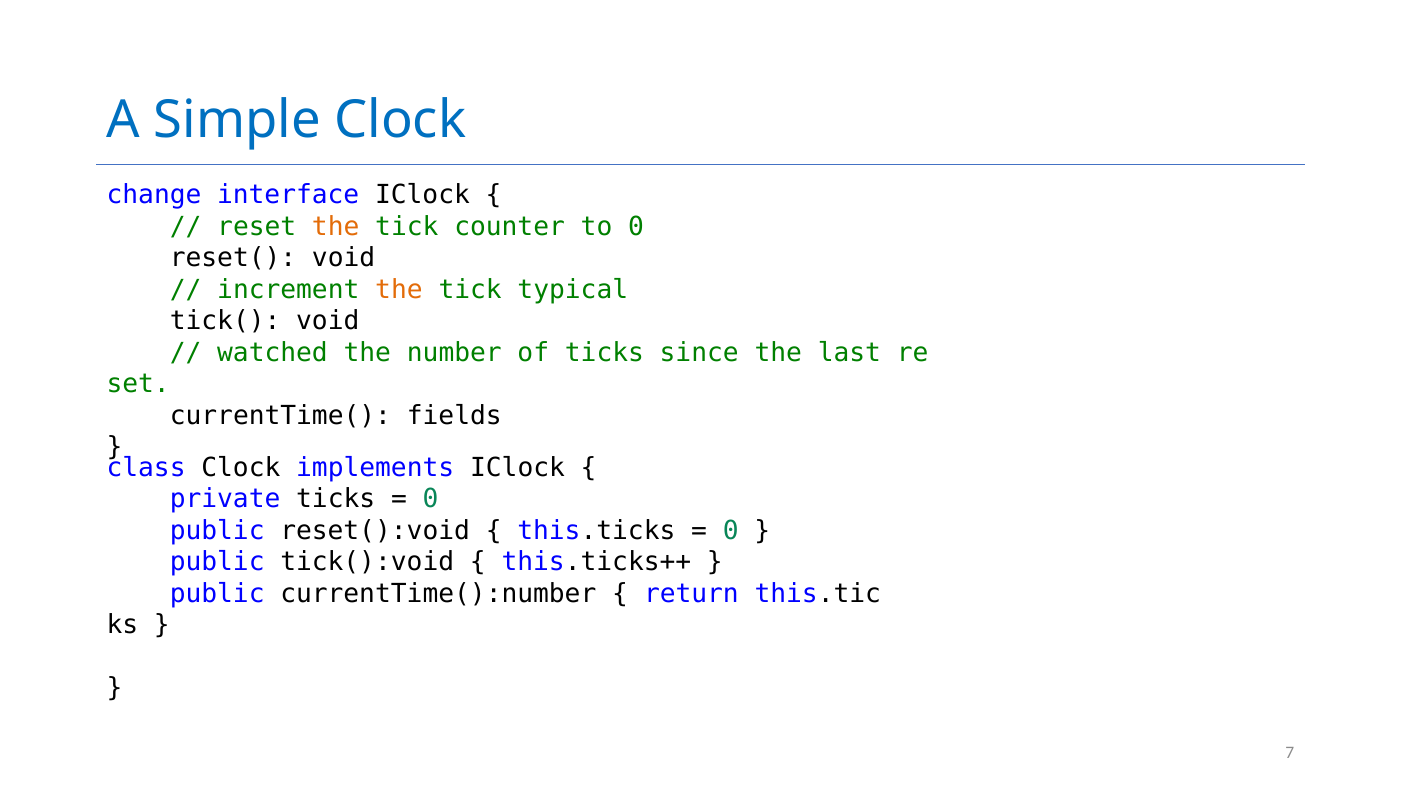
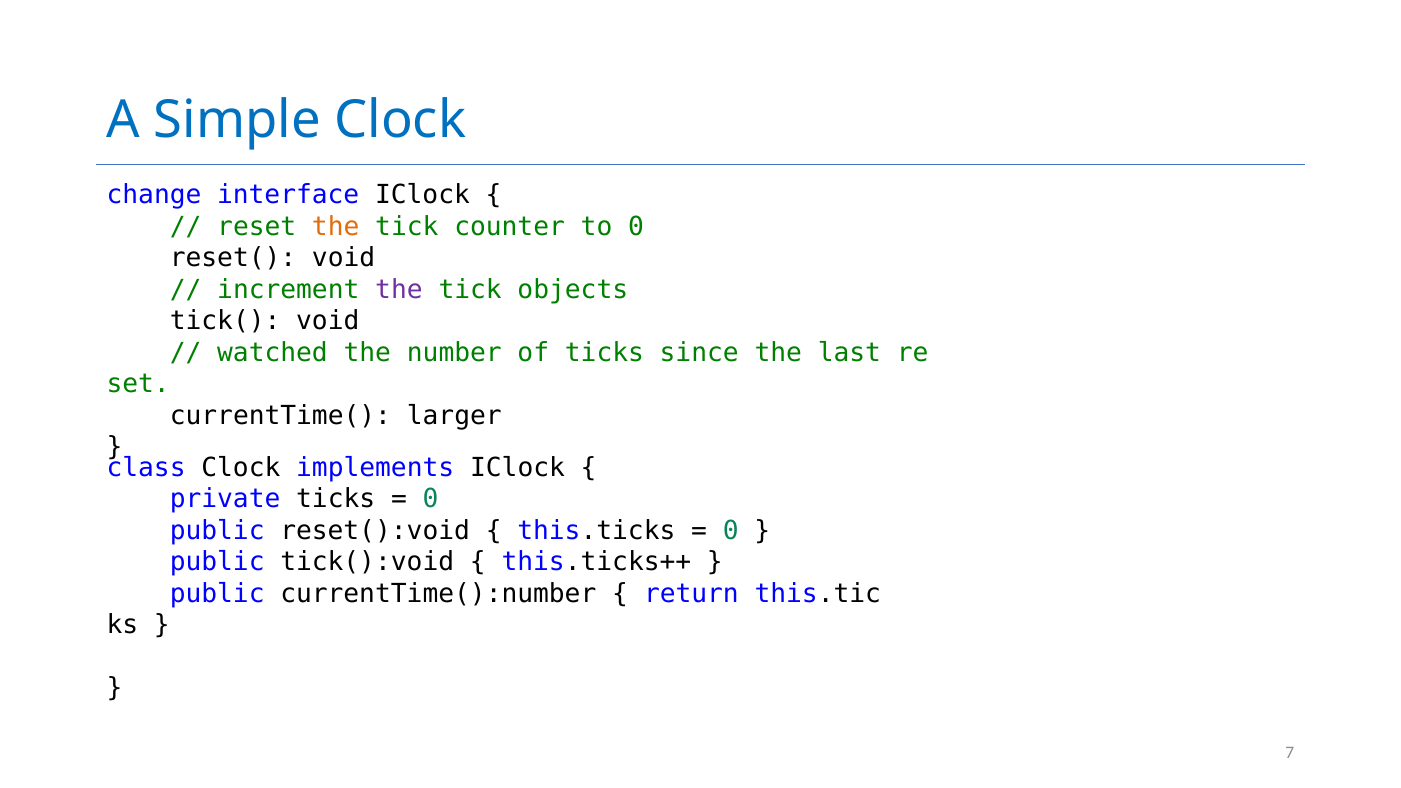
the colour: orange -> purple (399, 290)
typical: typical -> objects (573, 290)
fields: fields -> larger (454, 416)
